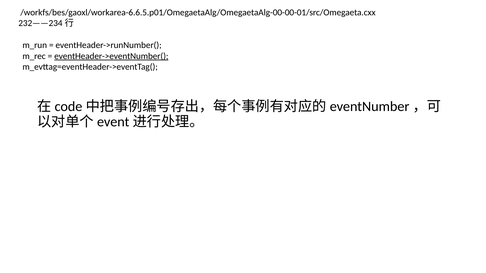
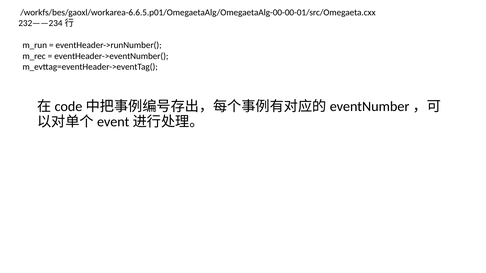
eventHeader->eventNumber( underline: present -> none (111, 56)
